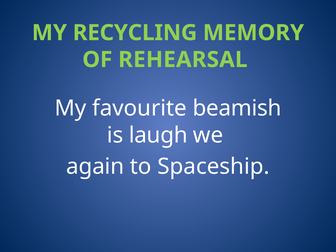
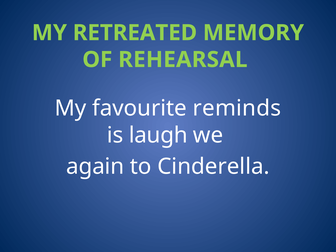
RECYCLING: RECYCLING -> RETREATED (135, 33)
beamish: beamish -> reminds (237, 108)
Spaceship: Spaceship -> Cinderella (213, 167)
